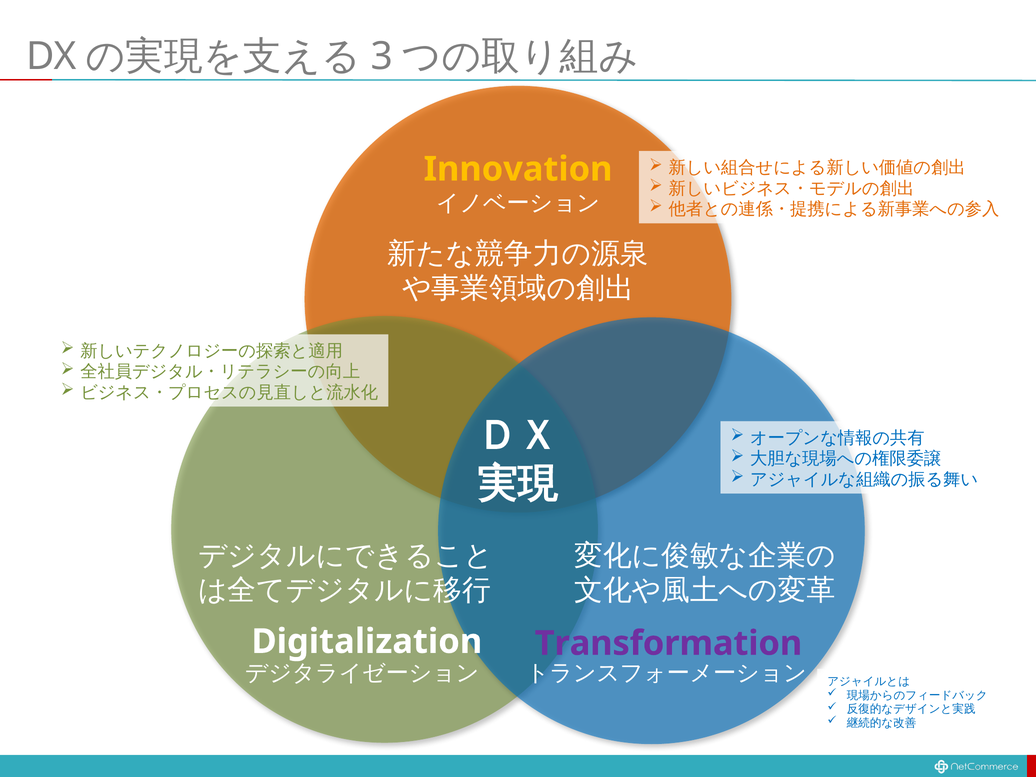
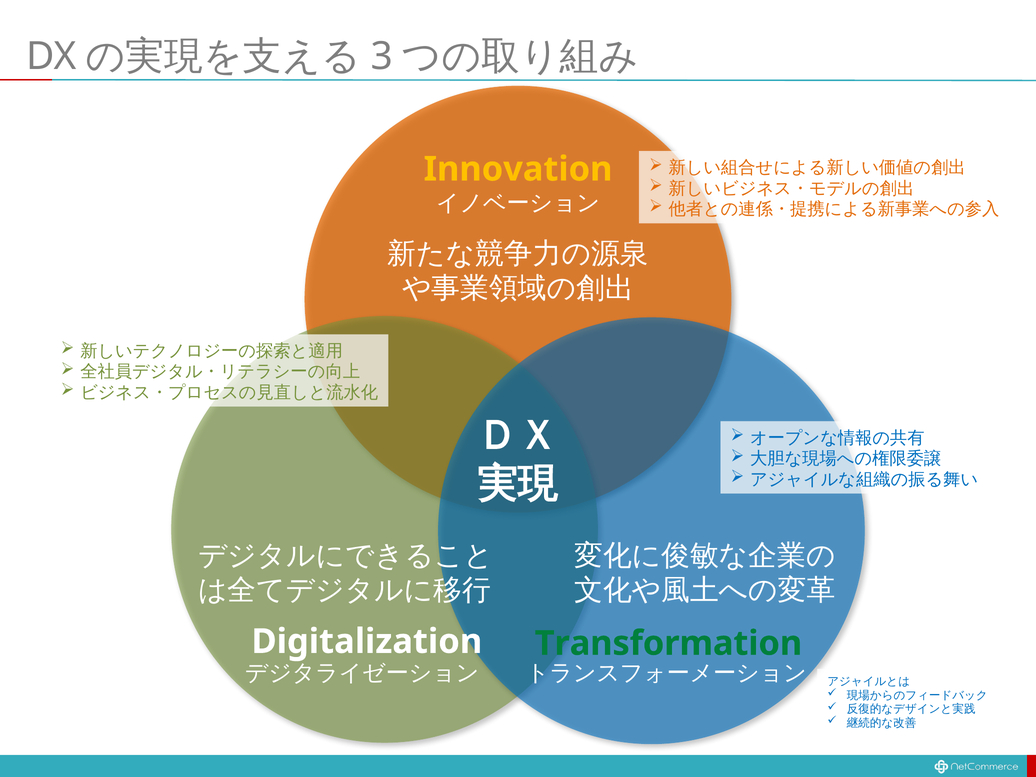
Transformation colour: purple -> green (668, 643)
